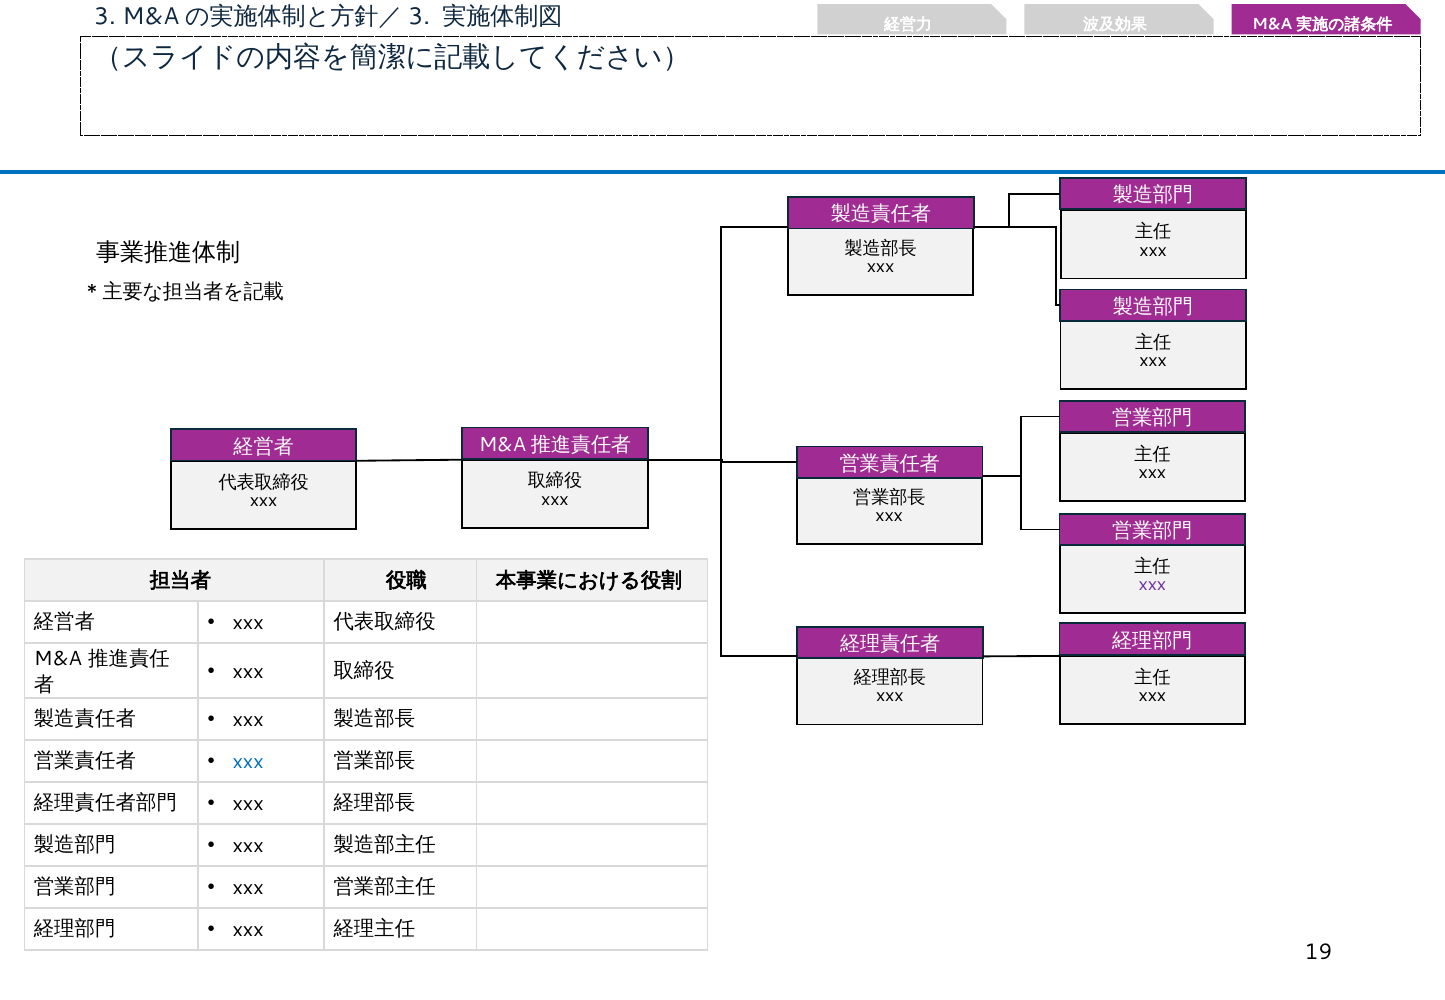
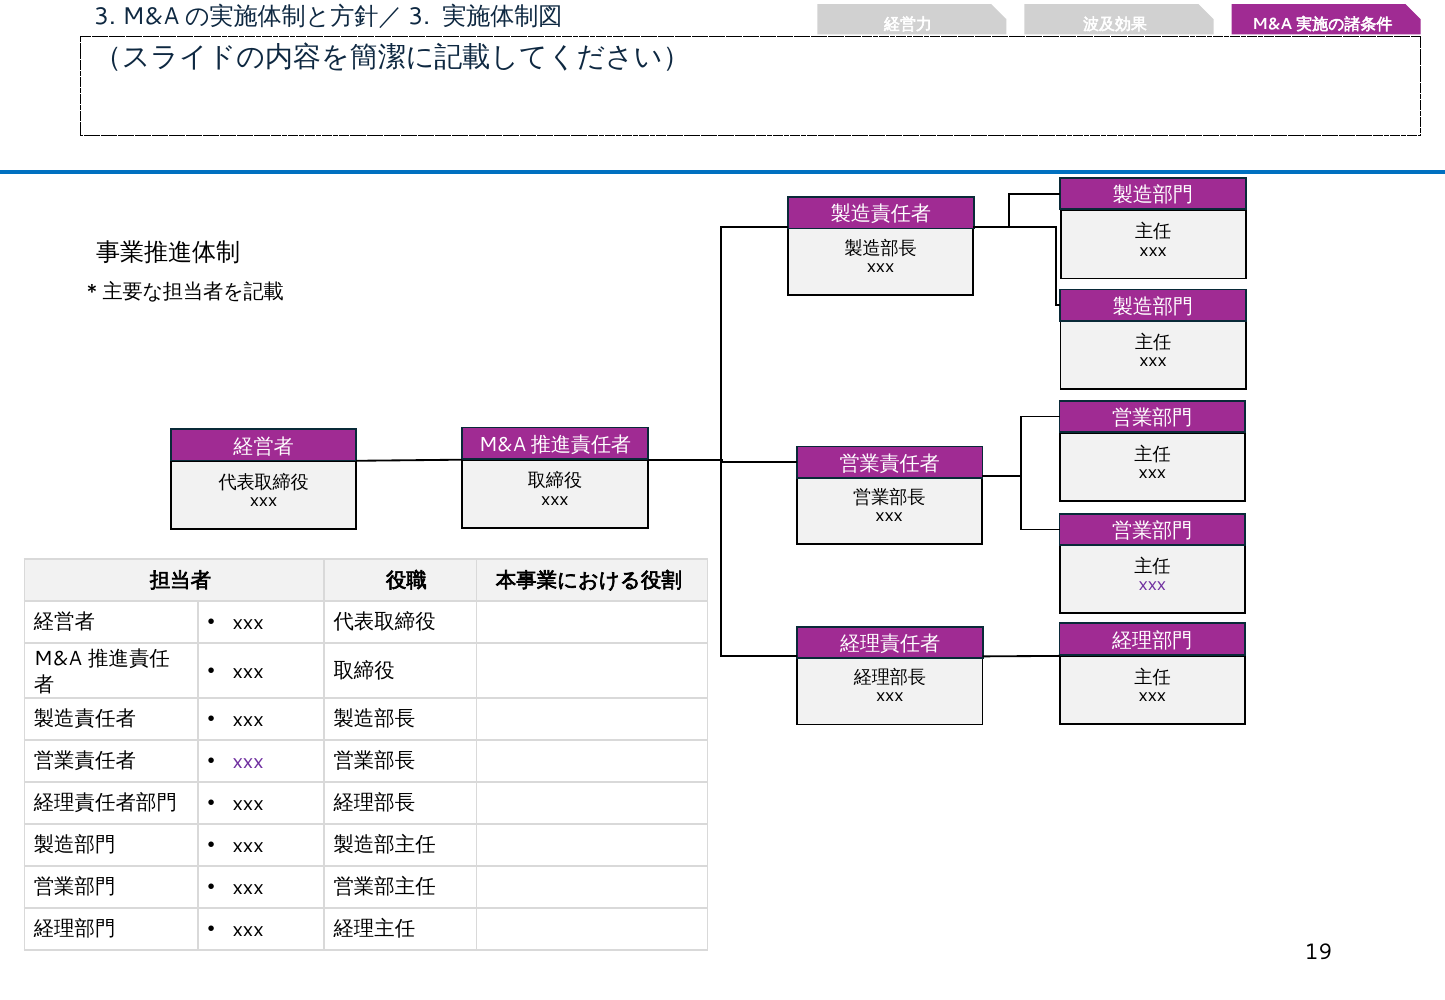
xxx colour: blue -> purple (248, 762)
